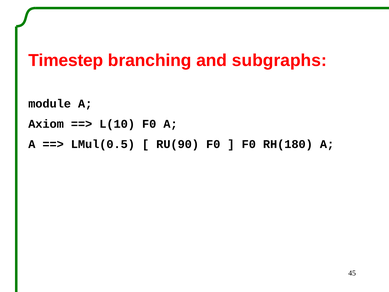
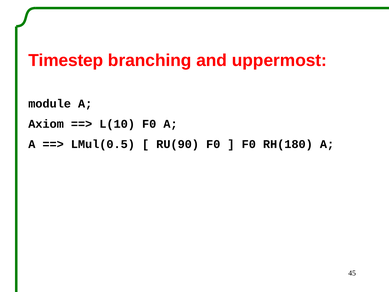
subgraphs: subgraphs -> uppermost (279, 60)
